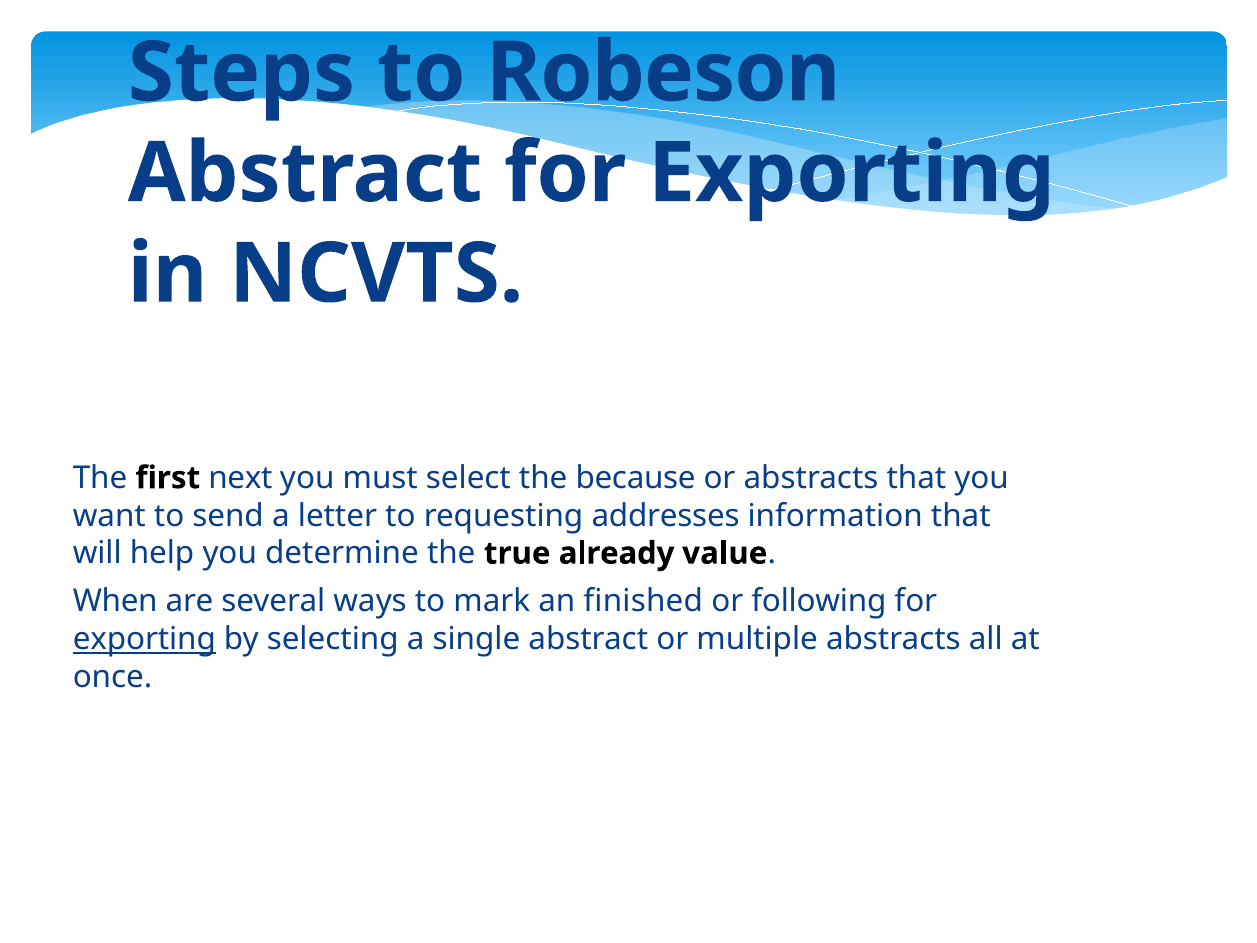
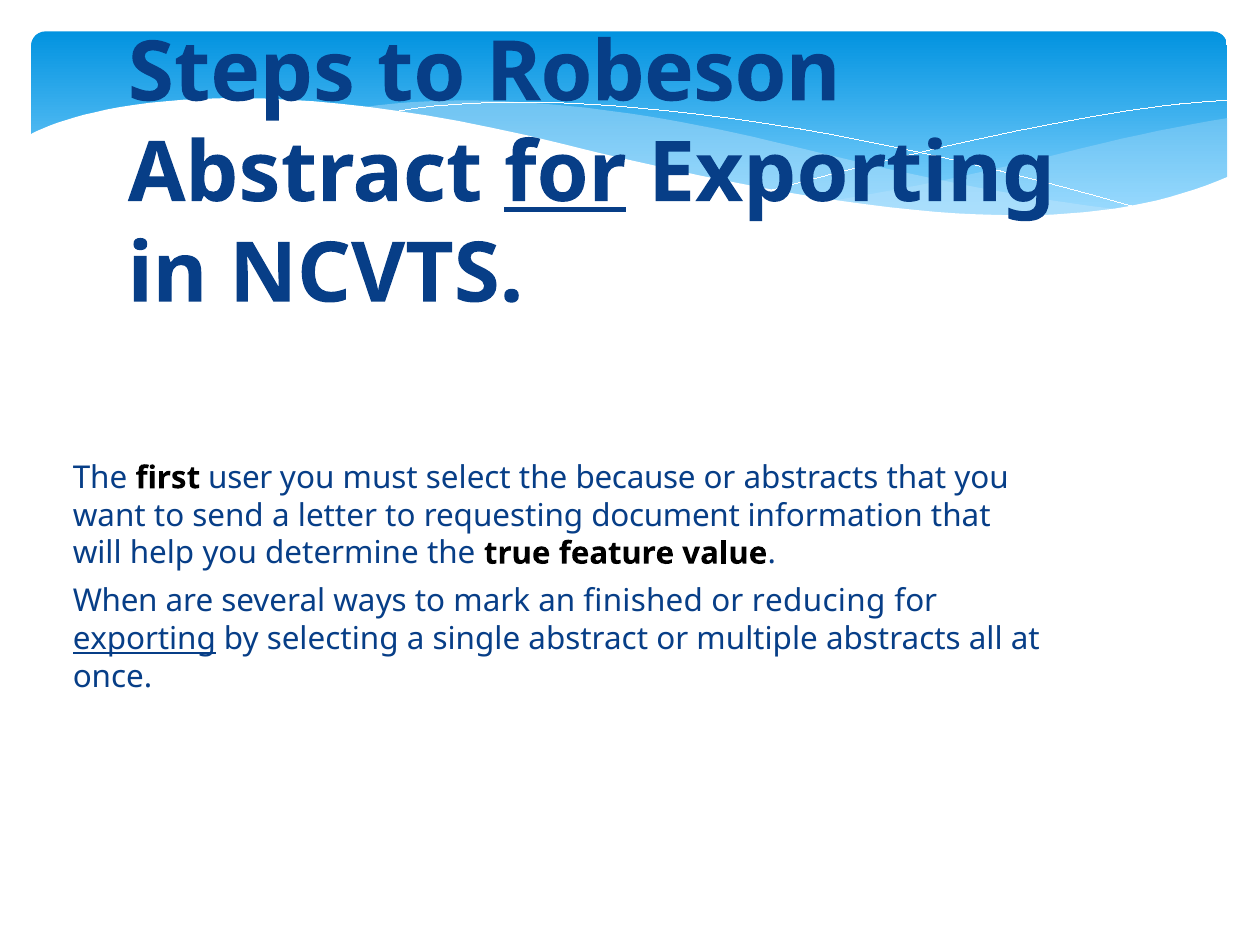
for underline: none -> present (565, 173)
next: next -> user (240, 478)
addresses: addresses -> document (666, 515)
already: already -> feature (616, 553)
following: following -> reducing (819, 601)
